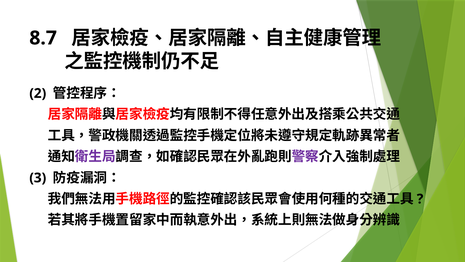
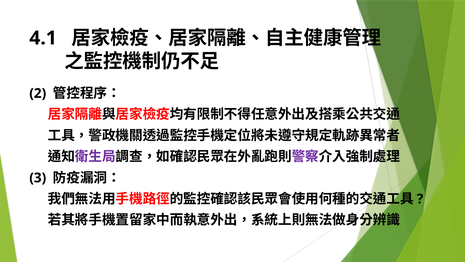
8.7: 8.7 -> 4.1 (43, 38)
